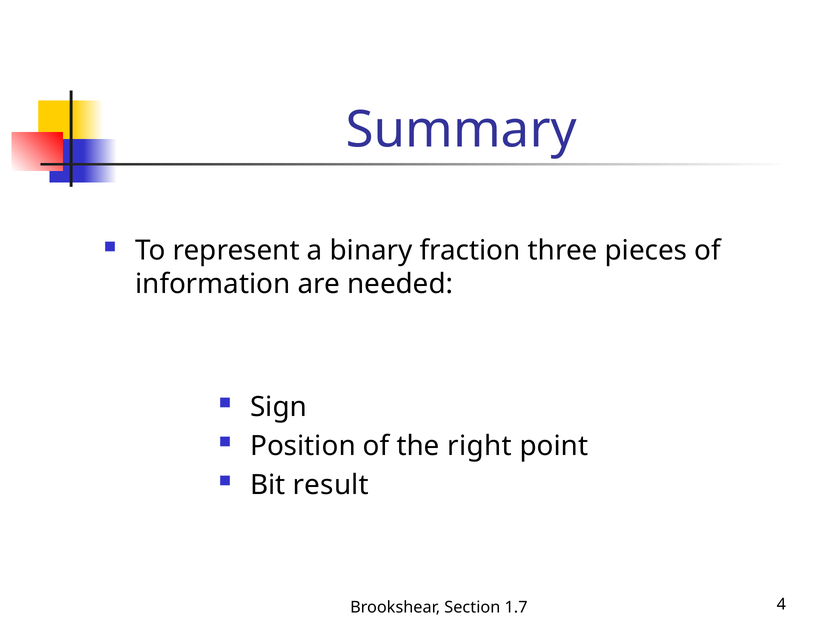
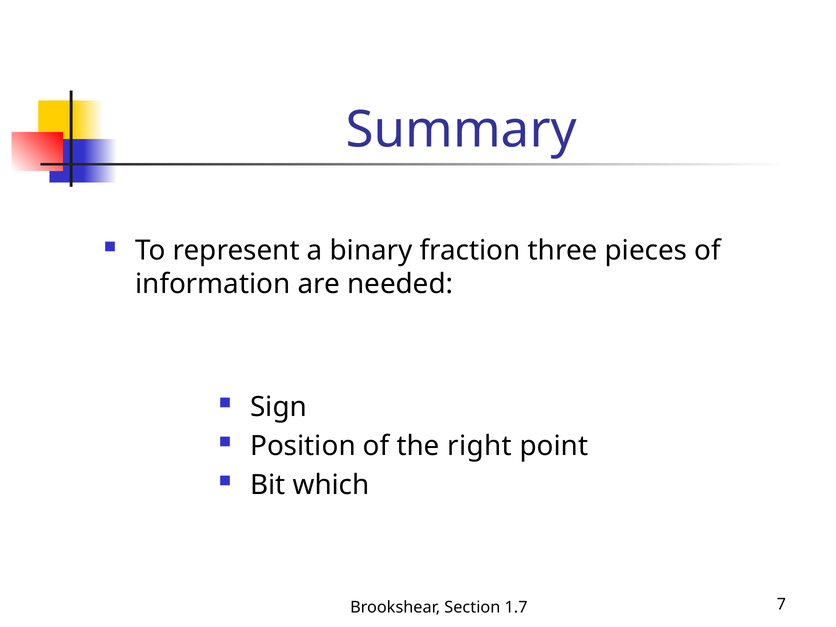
result: result -> which (331, 485)
4: 4 -> 7 (781, 605)
